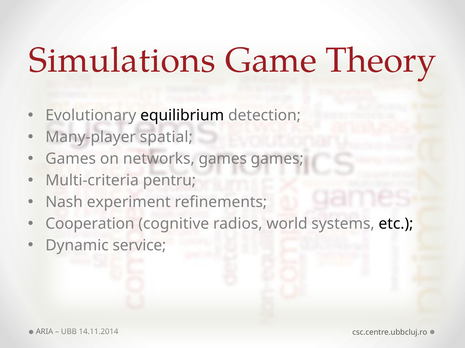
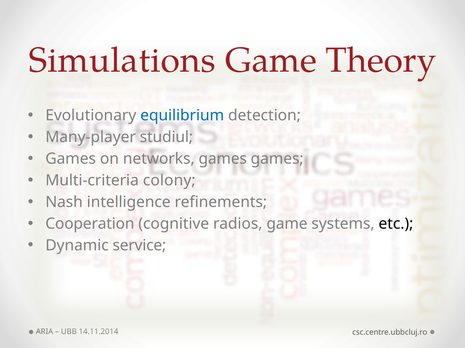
equilibrium colour: black -> blue (182, 116)
spatial: spatial -> studiul (166, 137)
pentru: pentru -> colony (169, 181)
experiment: experiment -> intelligence (129, 203)
radios world: world -> game (287, 224)
